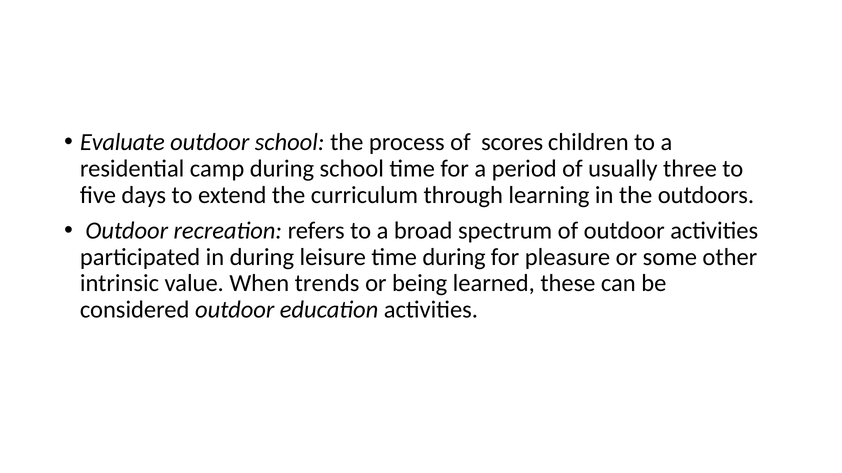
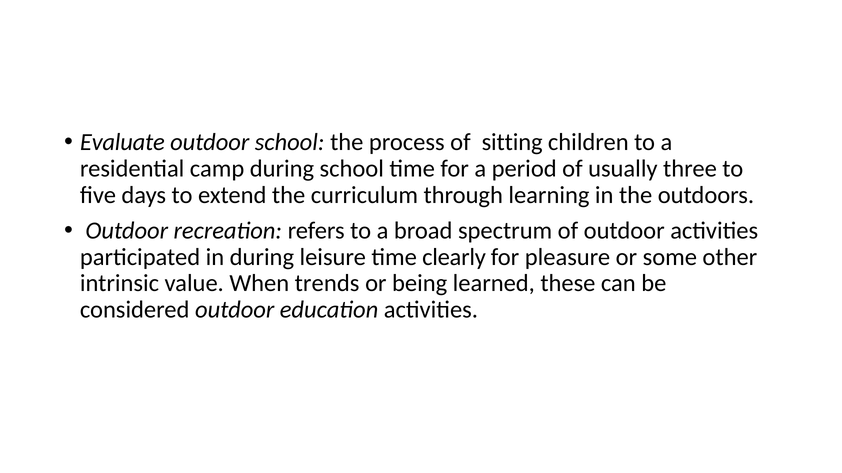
scores: scores -> sitting (512, 142)
time during: during -> clearly (454, 257)
